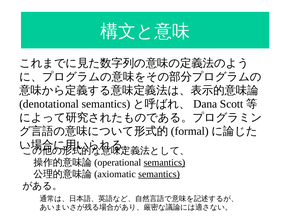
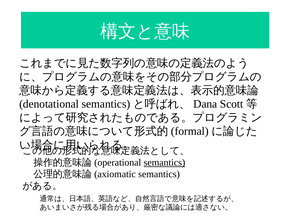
semantics underline: present -> none (159, 174)
